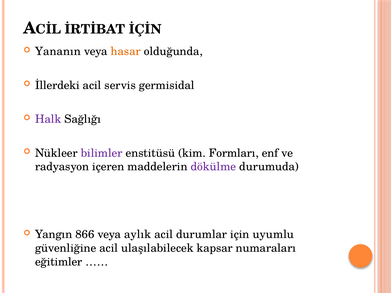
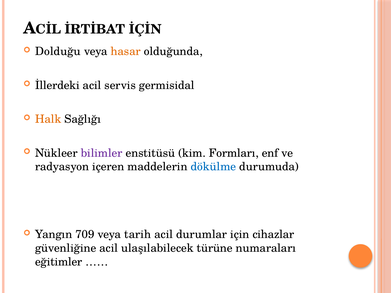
Yananın: Yananın -> Dolduğu (58, 51)
Halk colour: purple -> orange (48, 119)
dökülme colour: purple -> blue (213, 167)
866: 866 -> 709 (85, 235)
aylık: aylık -> tarih (138, 235)
uyumlu: uyumlu -> cihazlar (273, 235)
kapsar: kapsar -> türüne (215, 248)
